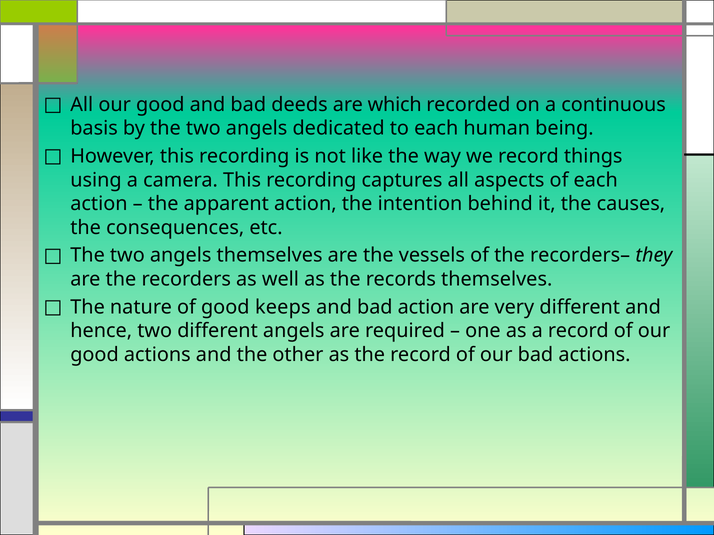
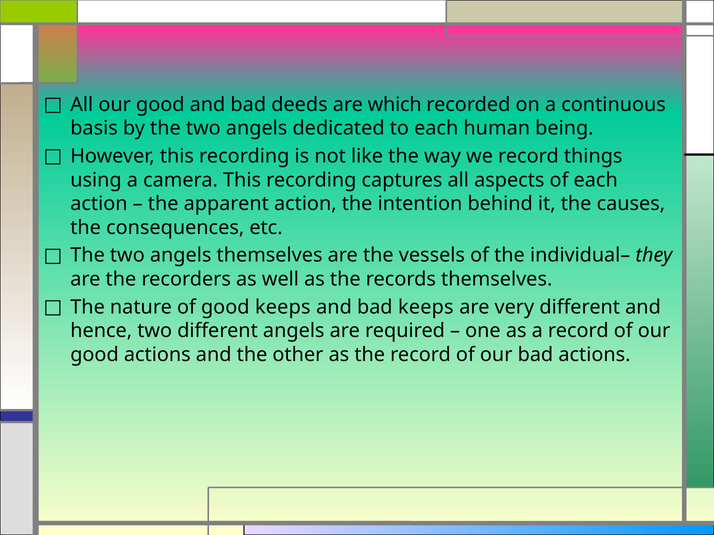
recorders–: recorders– -> individual– (580, 256)
bad action: action -> keeps (426, 307)
